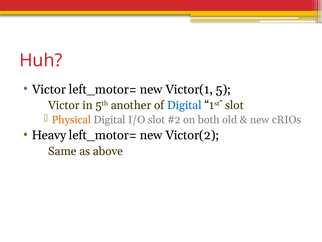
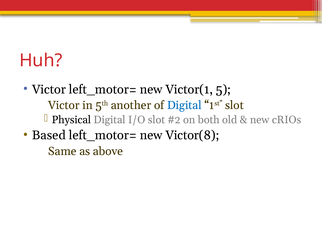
Physical colour: orange -> black (71, 120)
Heavy: Heavy -> Based (49, 135)
Victor(2: Victor(2 -> Victor(8 (193, 135)
